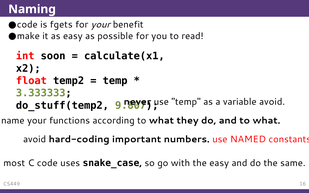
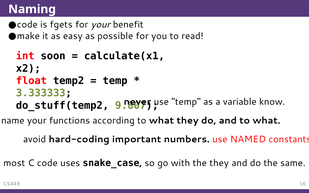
variable avoid: avoid -> know (272, 102)
the easy: easy -> they (219, 163)
